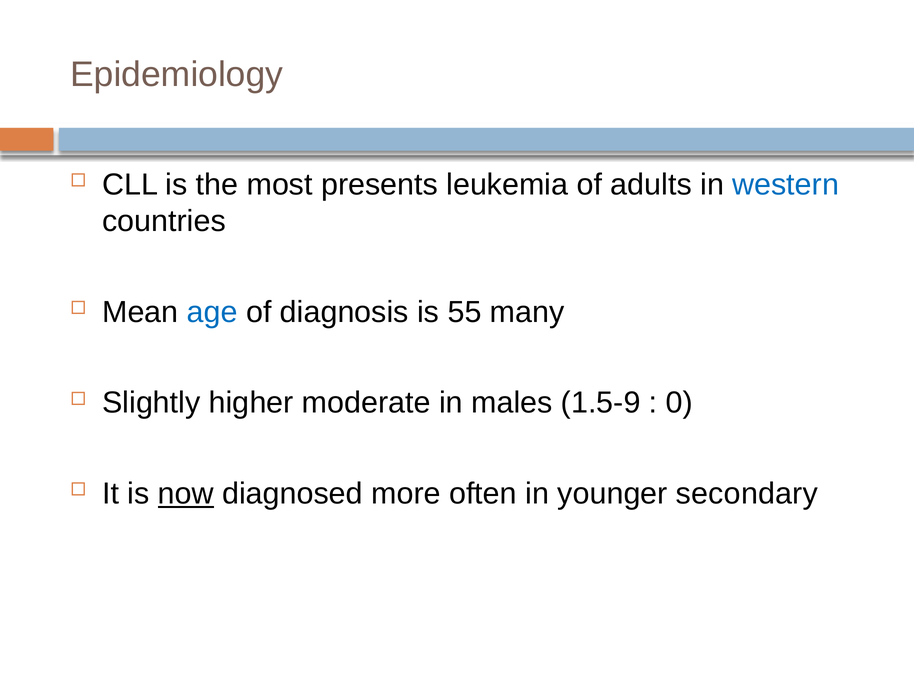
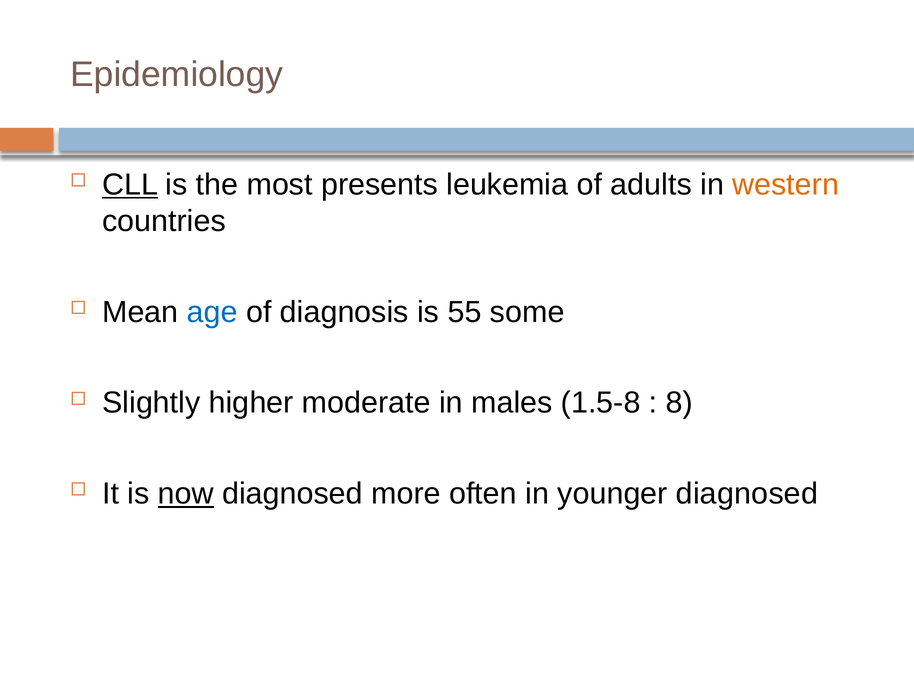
CLL underline: none -> present (130, 185)
western colour: blue -> orange (786, 185)
many: many -> some (527, 312)
1.5-9: 1.5-9 -> 1.5-8 (601, 403)
0: 0 -> 8 (679, 403)
younger secondary: secondary -> diagnosed (747, 494)
